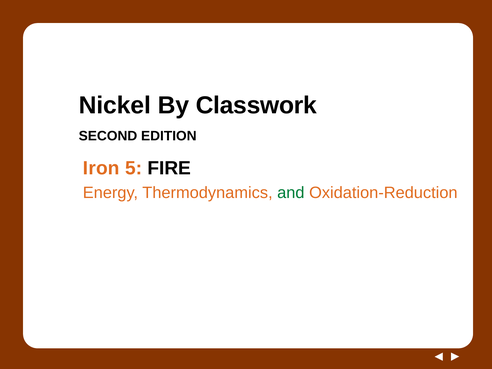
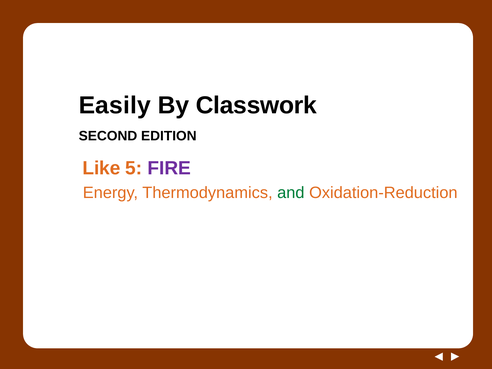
Nickel: Nickel -> Easily (115, 105)
Iron: Iron -> Like (101, 168)
FIRE colour: black -> purple (169, 168)
